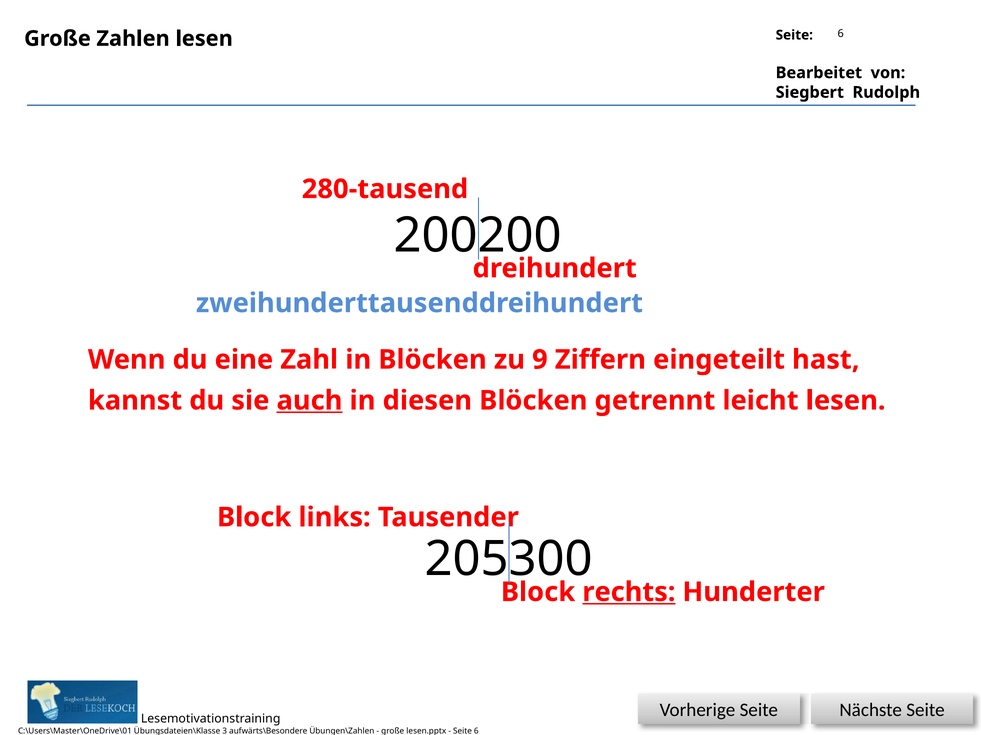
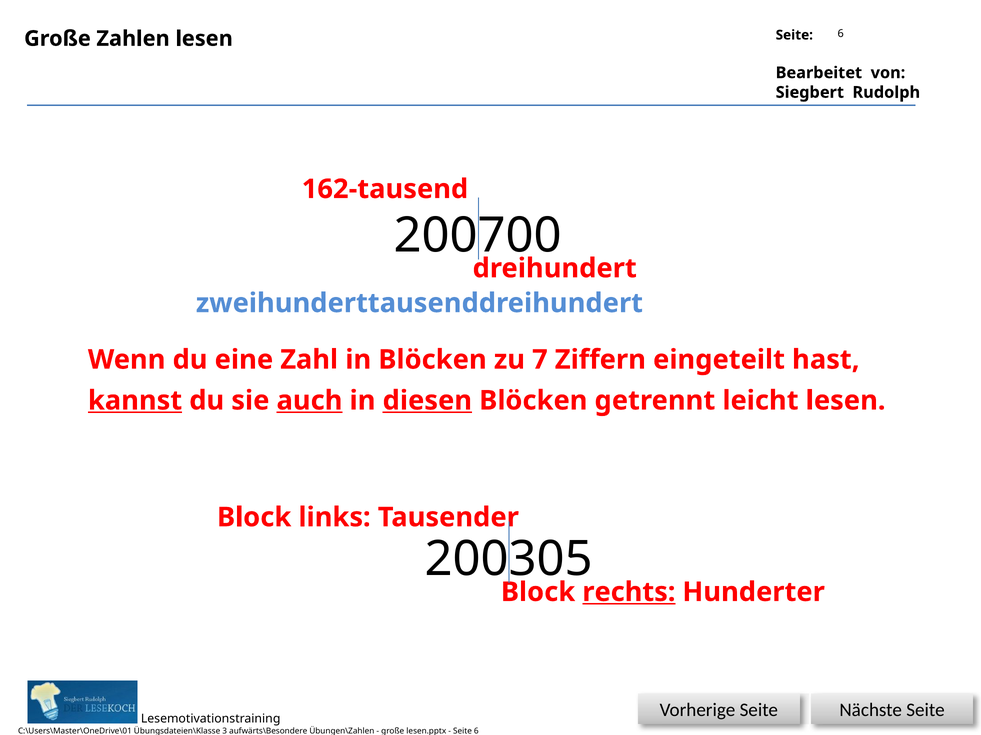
280-tausend: 280-tausend -> 162-tausend (385, 189)
200200: 200200 -> 200700 (478, 236)
9: 9 -> 7 (540, 360)
kannst underline: none -> present (135, 401)
diesen underline: none -> present (427, 401)
205300: 205300 -> 200305 (509, 560)
